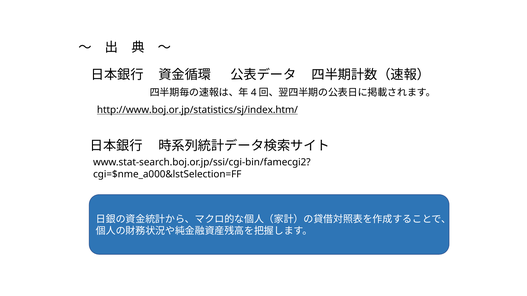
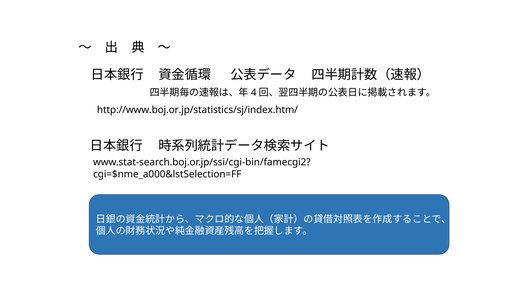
http://www.boj.or.jp/statistics/sj/index.htm/ underline: present -> none (197, 110)
